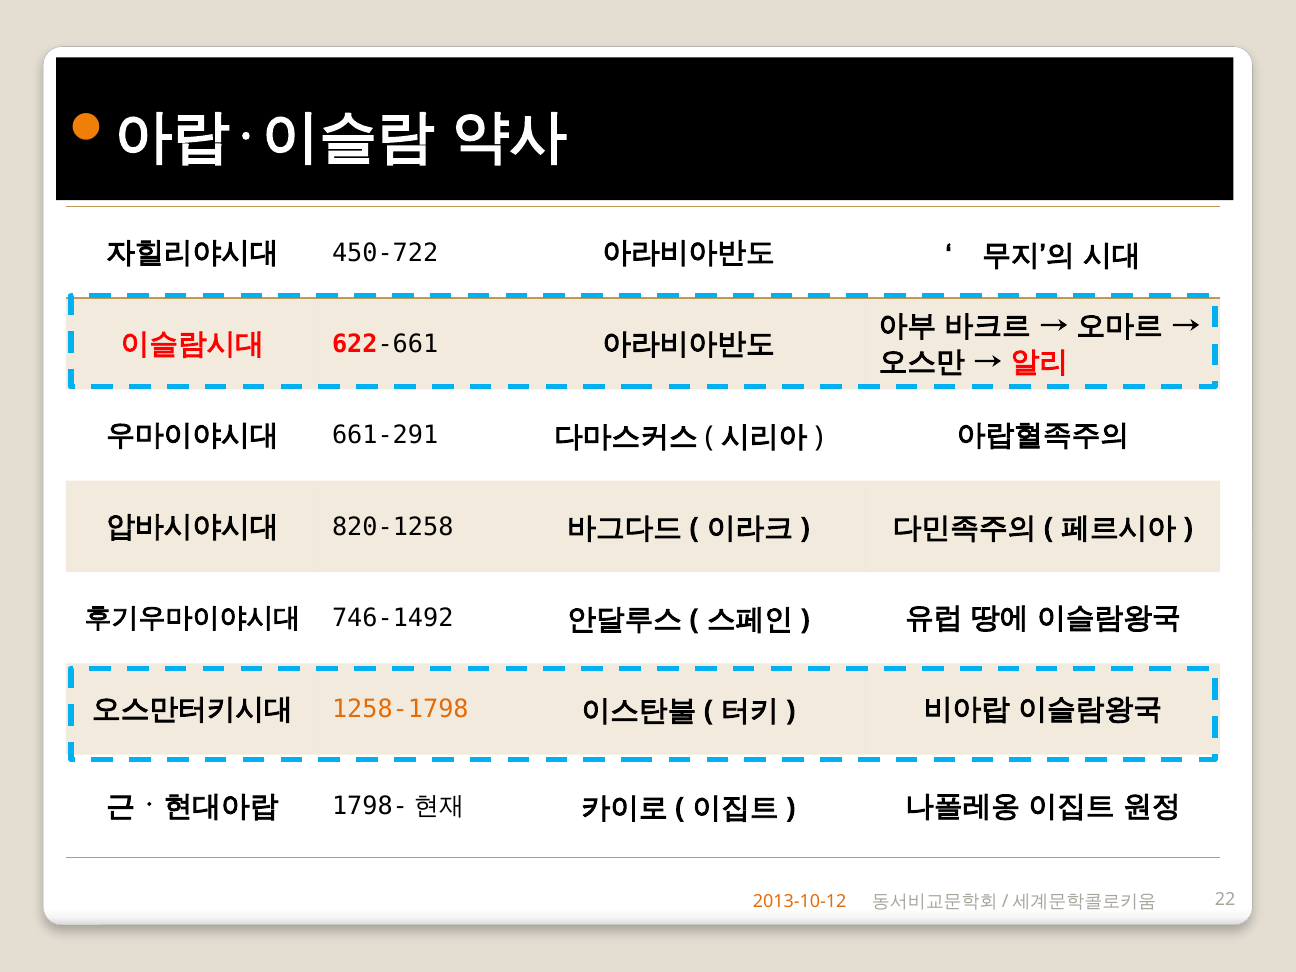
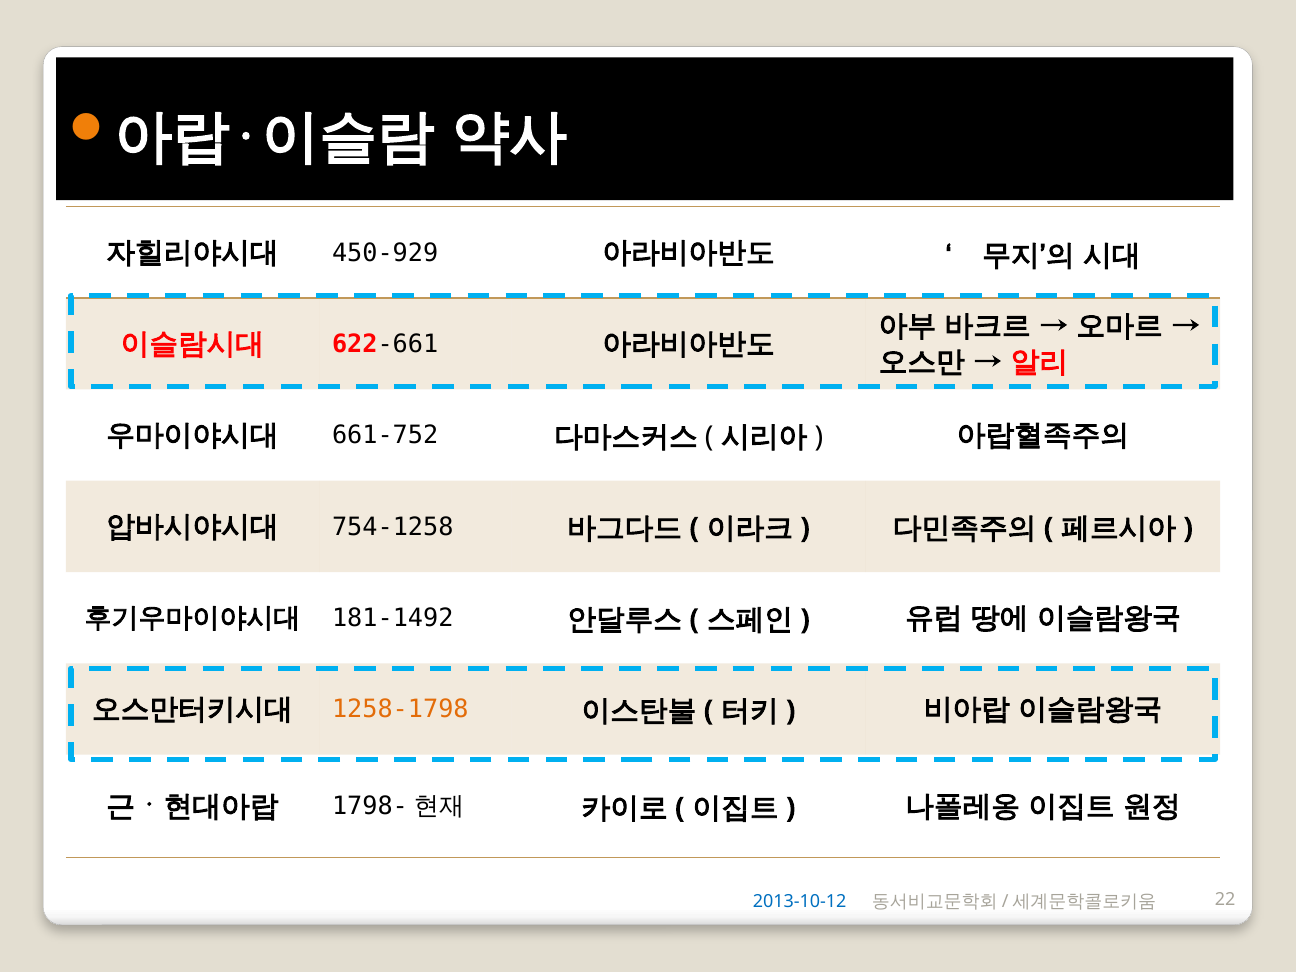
450-722: 450-722 -> 450-929 (385, 253)
661-291: 661-291 -> 661-752 (385, 435)
820-1258: 820-1258 -> 754-1258 (393, 527)
746-1492: 746-1492 -> 181-1492 (393, 618)
2013-10-12 colour: orange -> blue (800, 902)
